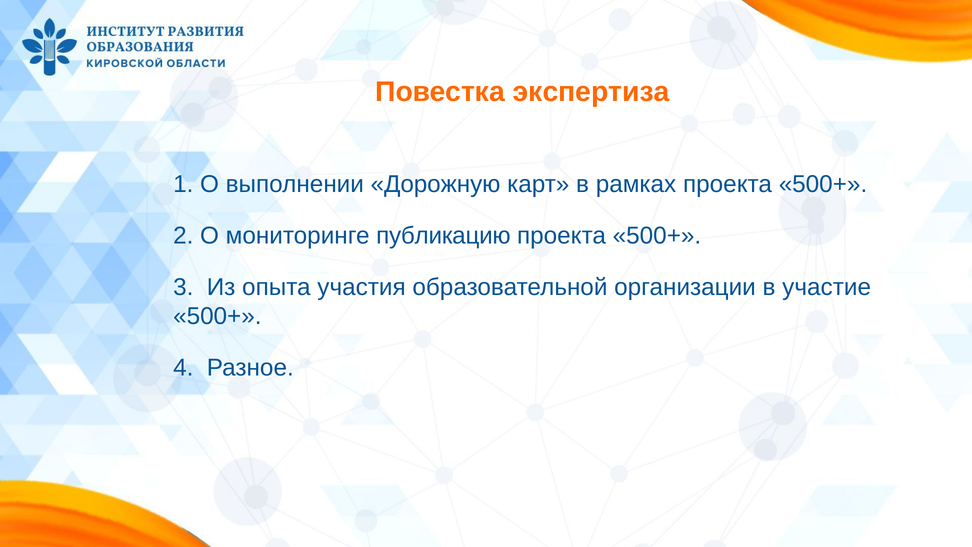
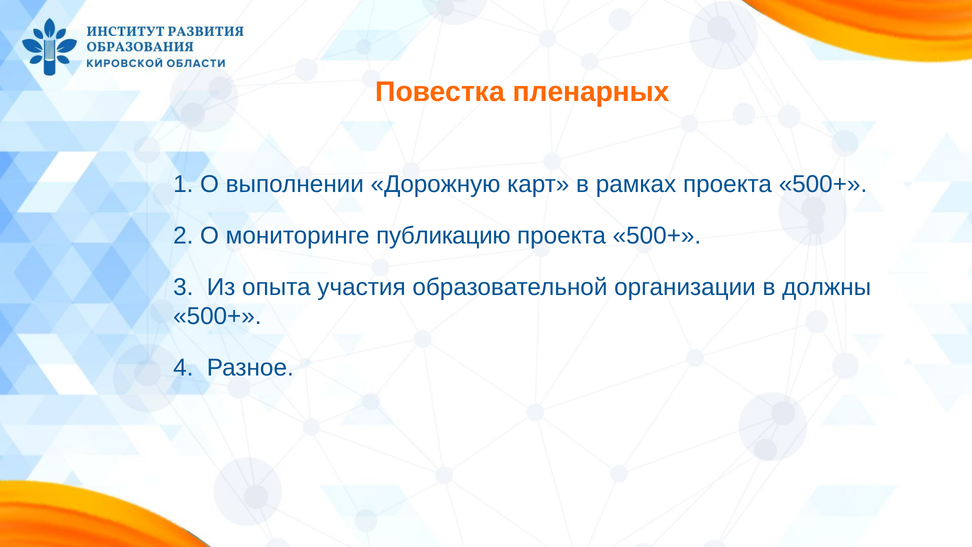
экспертиза: экспертиза -> пленарных (591, 92)
участие: участие -> должны (827, 287)
